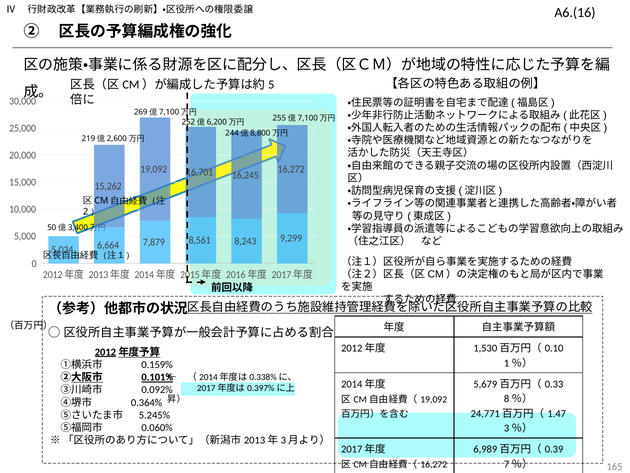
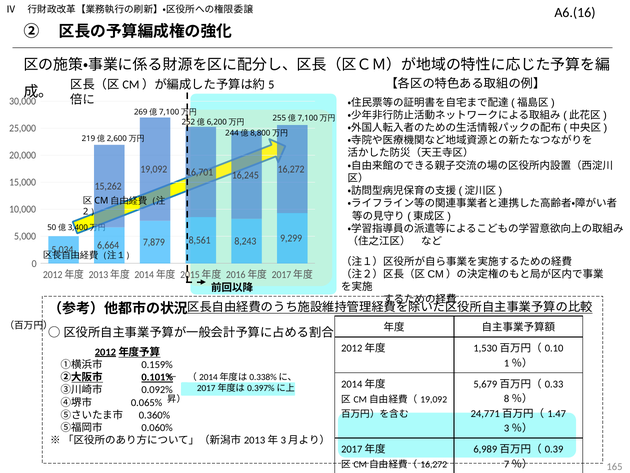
0.364%: 0.364% -> 0.065% (147, 402)
5.245%: 5.245% -> 0.360% (154, 415)
